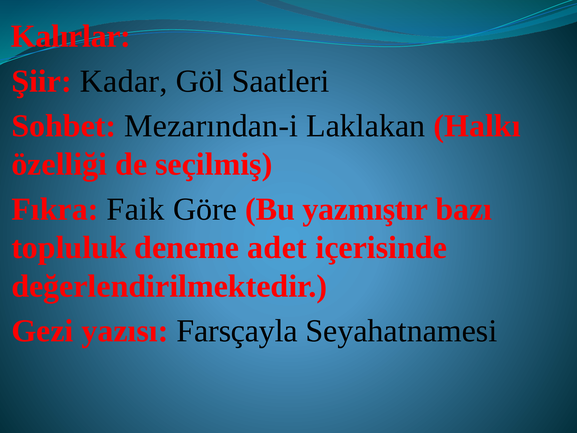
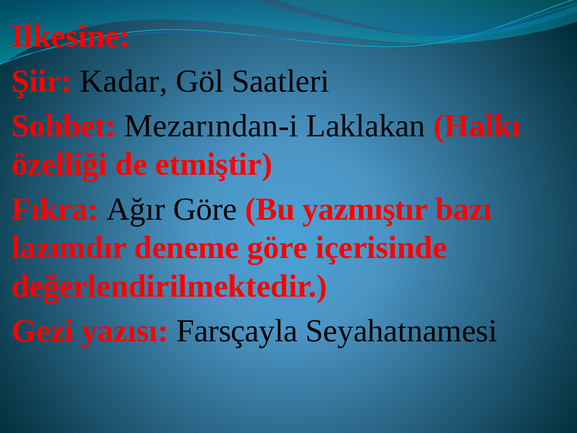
Kalırlar: Kalırlar -> Ilkesine (71, 36)
seçilmiş: seçilmiş -> etmiştir (214, 164)
Faik: Faik -> Ağır (136, 209)
topluluk: topluluk -> lazımdır (69, 248)
deneme adet: adet -> göre (277, 248)
